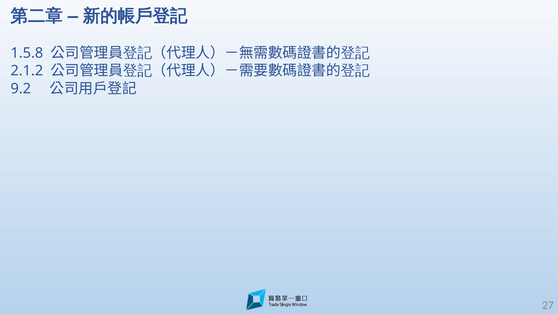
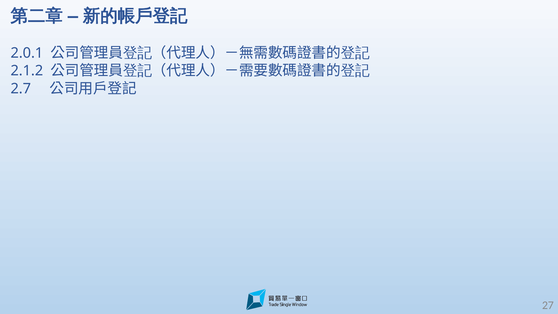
1.5.8: 1.5.8 -> 2.0.1 (27, 53)
9.2: 9.2 -> 2.7 (21, 89)
